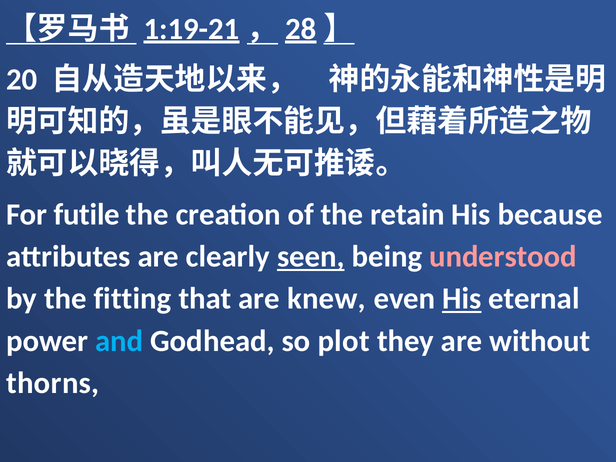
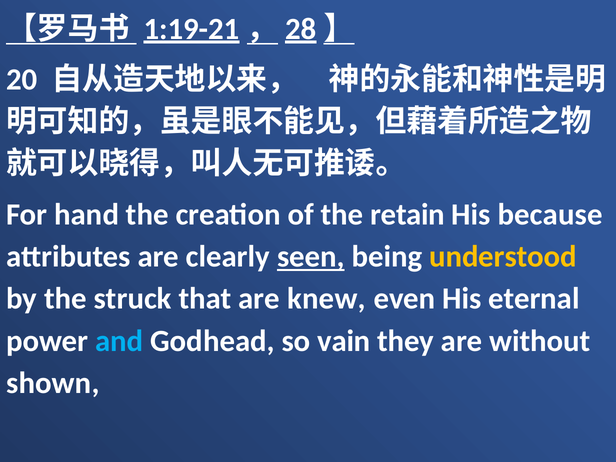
futile: futile -> hand (87, 215)
understood colour: pink -> yellow (503, 257)
fitting: fitting -> struck (133, 299)
His underline: present -> none (462, 299)
plot: plot -> vain (344, 341)
thorns: thorns -> shown (53, 383)
